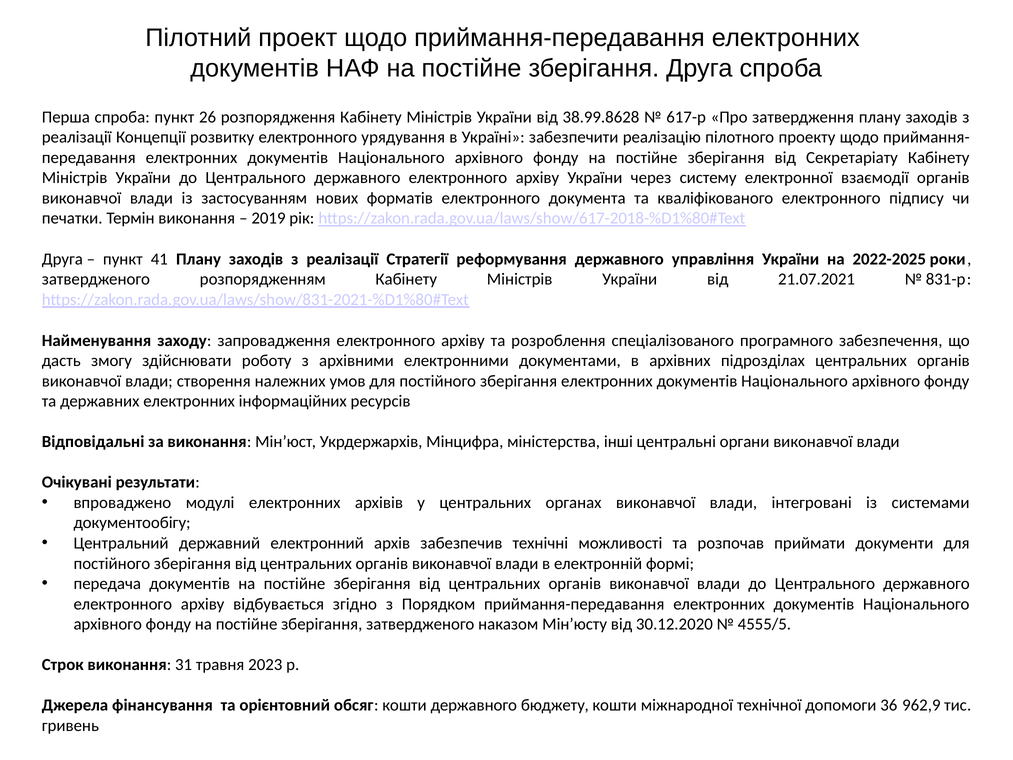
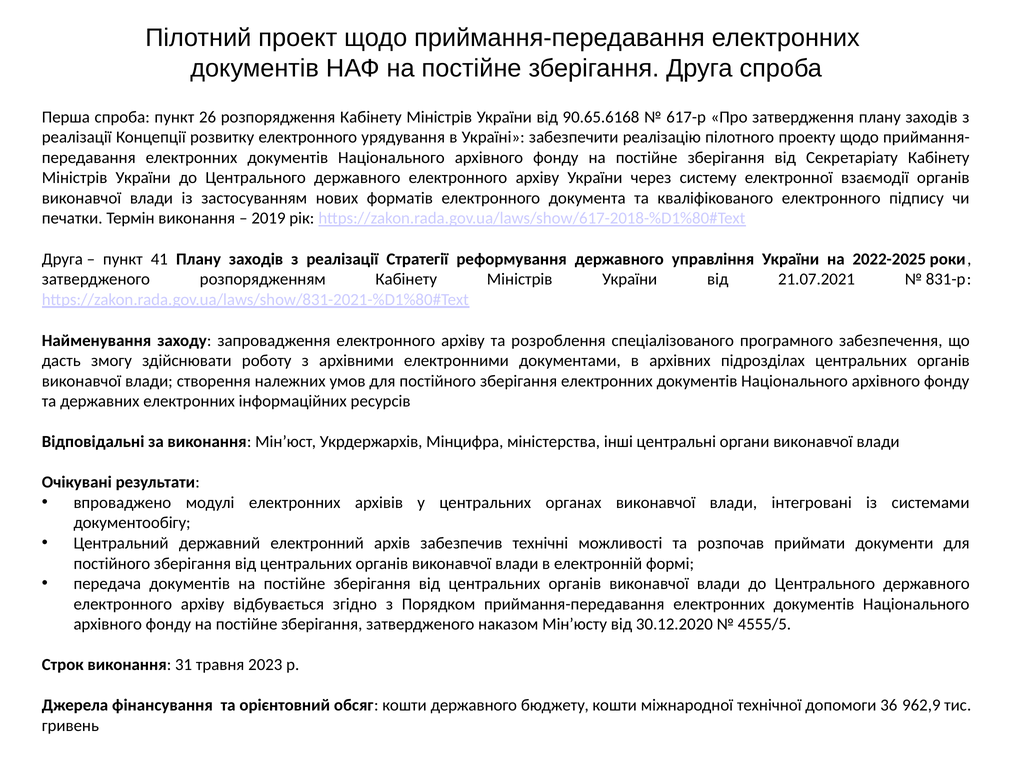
38.99.8628: 38.99.8628 -> 90.65.6168 (601, 117)
